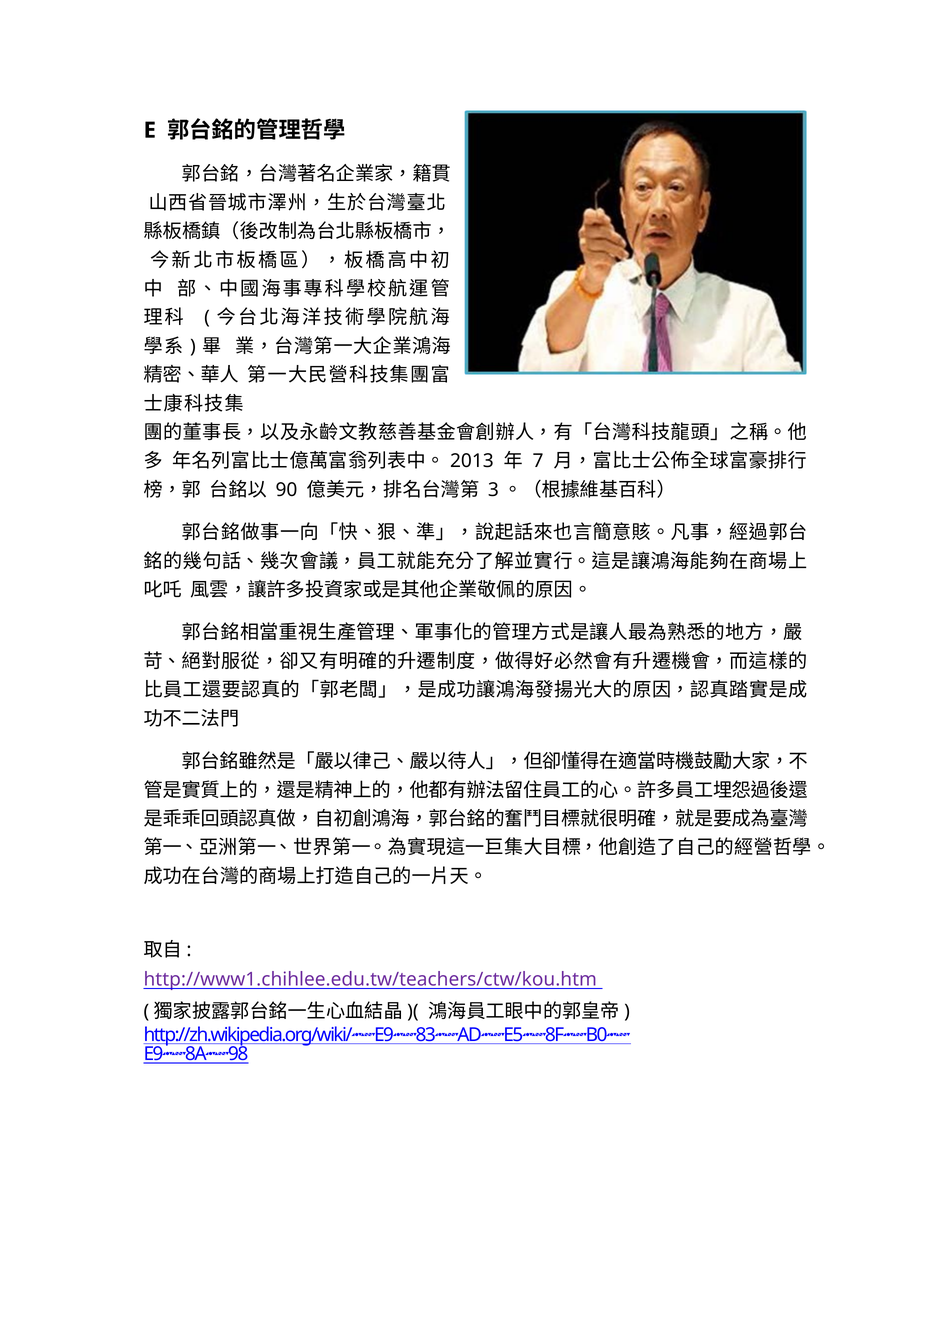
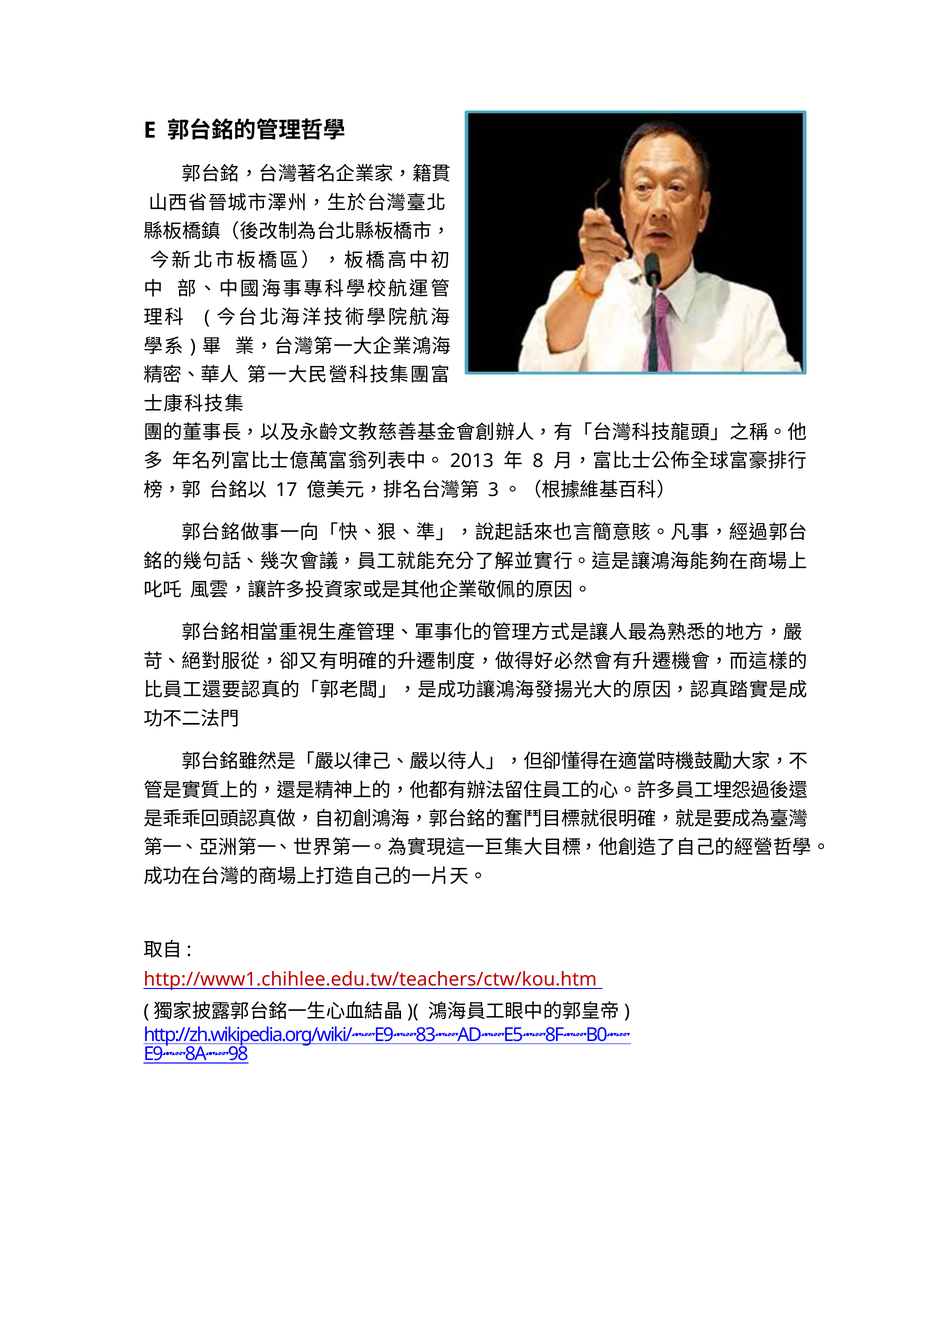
7: 7 -> 8 (538, 461)
90: 90 -> 17 (286, 490)
http://www1.chihlee.edu.tw/teachers/ctw/kou.htm colour: purple -> red (370, 980)
